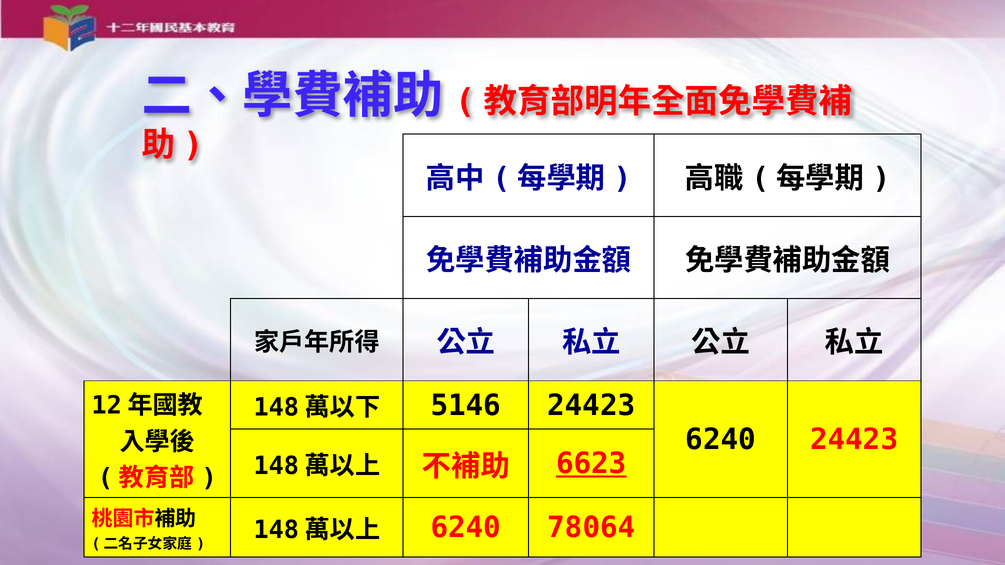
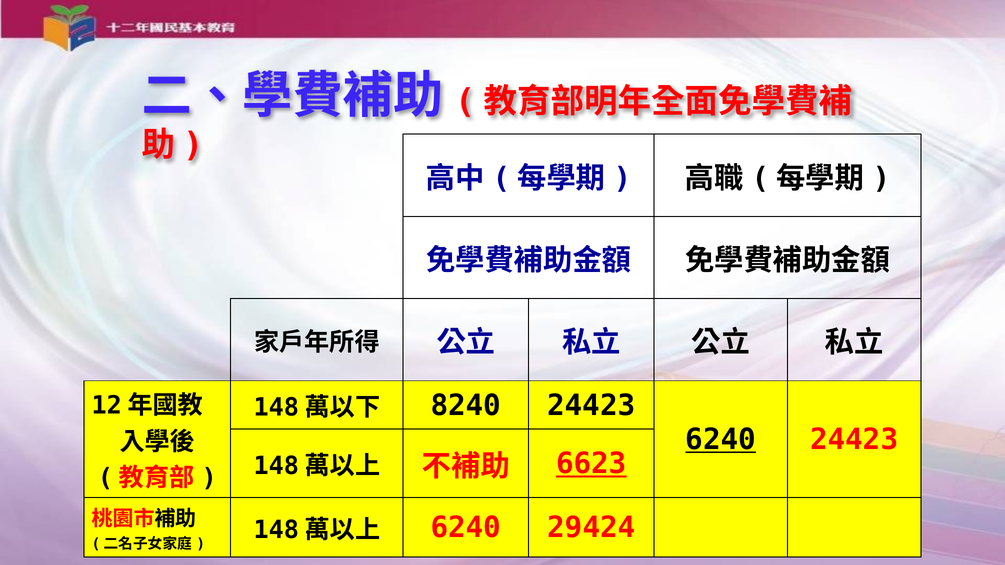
5146: 5146 -> 8240 (466, 406)
6240 underline: none -> present (721, 440)
78064: 78064 -> 29424 (591, 528)
